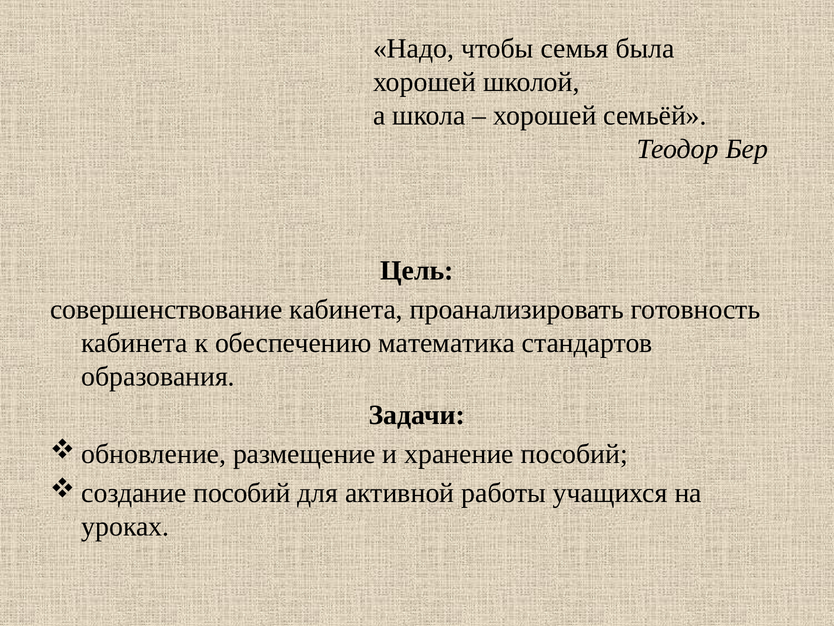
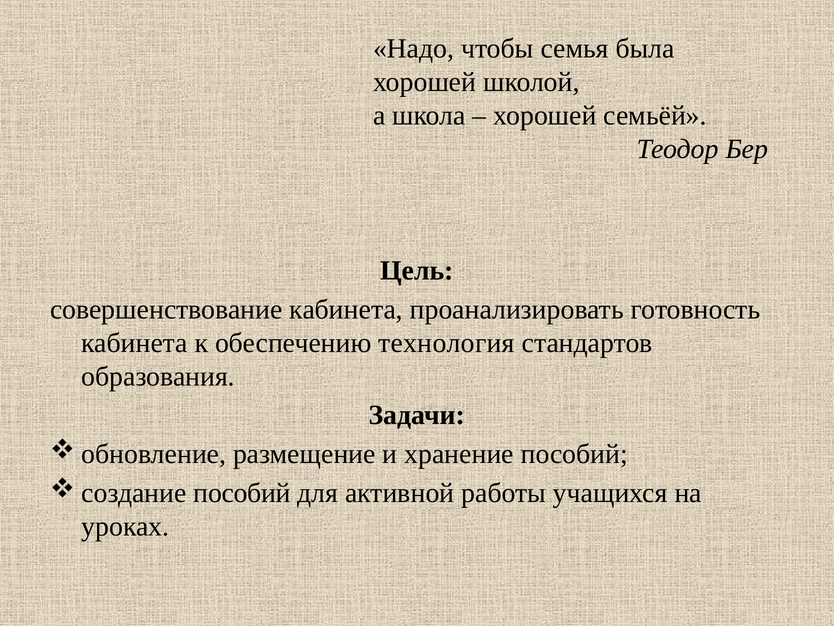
математика: математика -> технология (446, 343)
